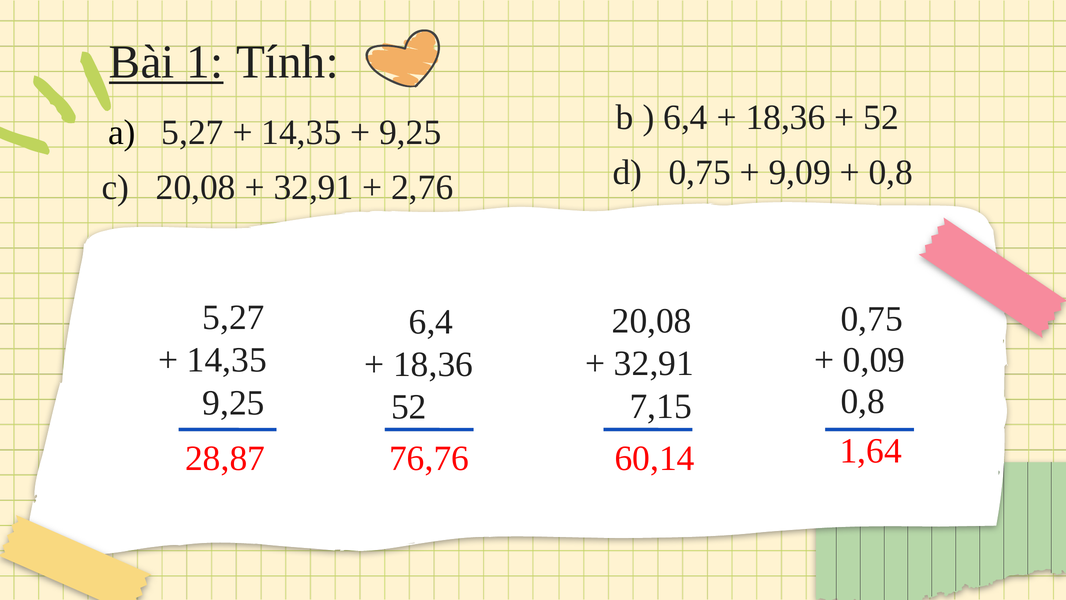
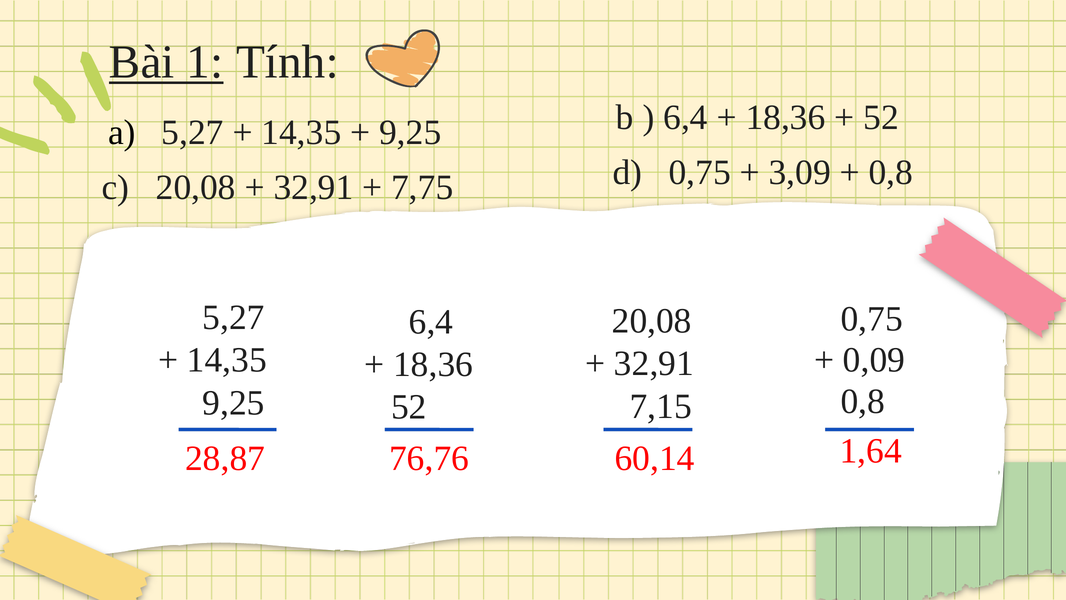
2,76: 2,76 -> 7,75 (422, 187)
9,09: 9,09 -> 3,09 (800, 172)
